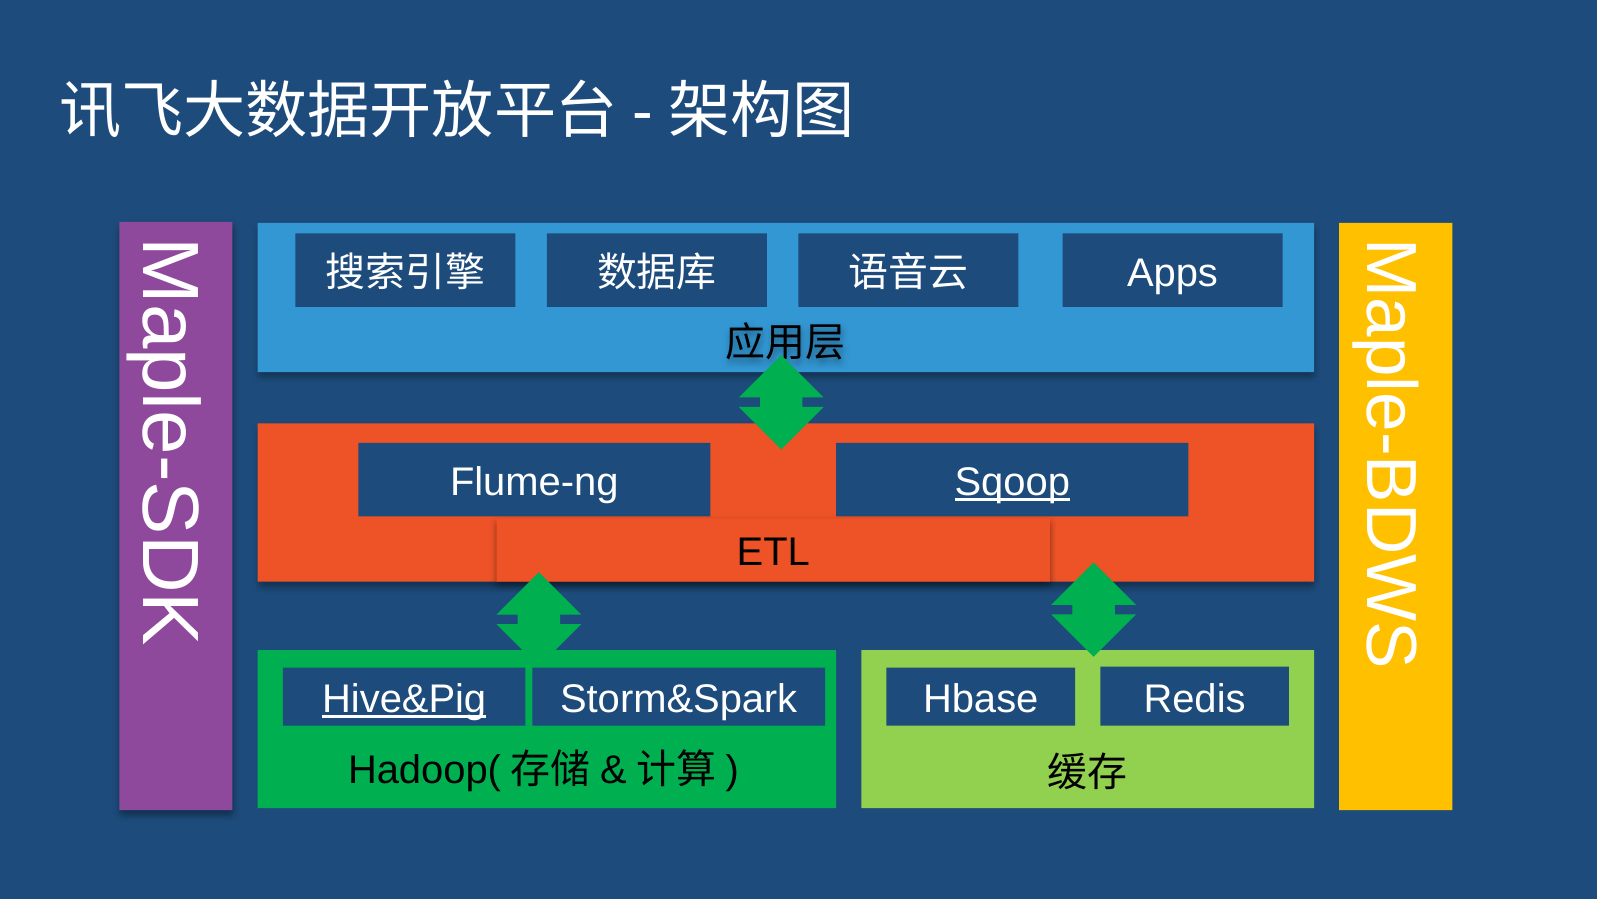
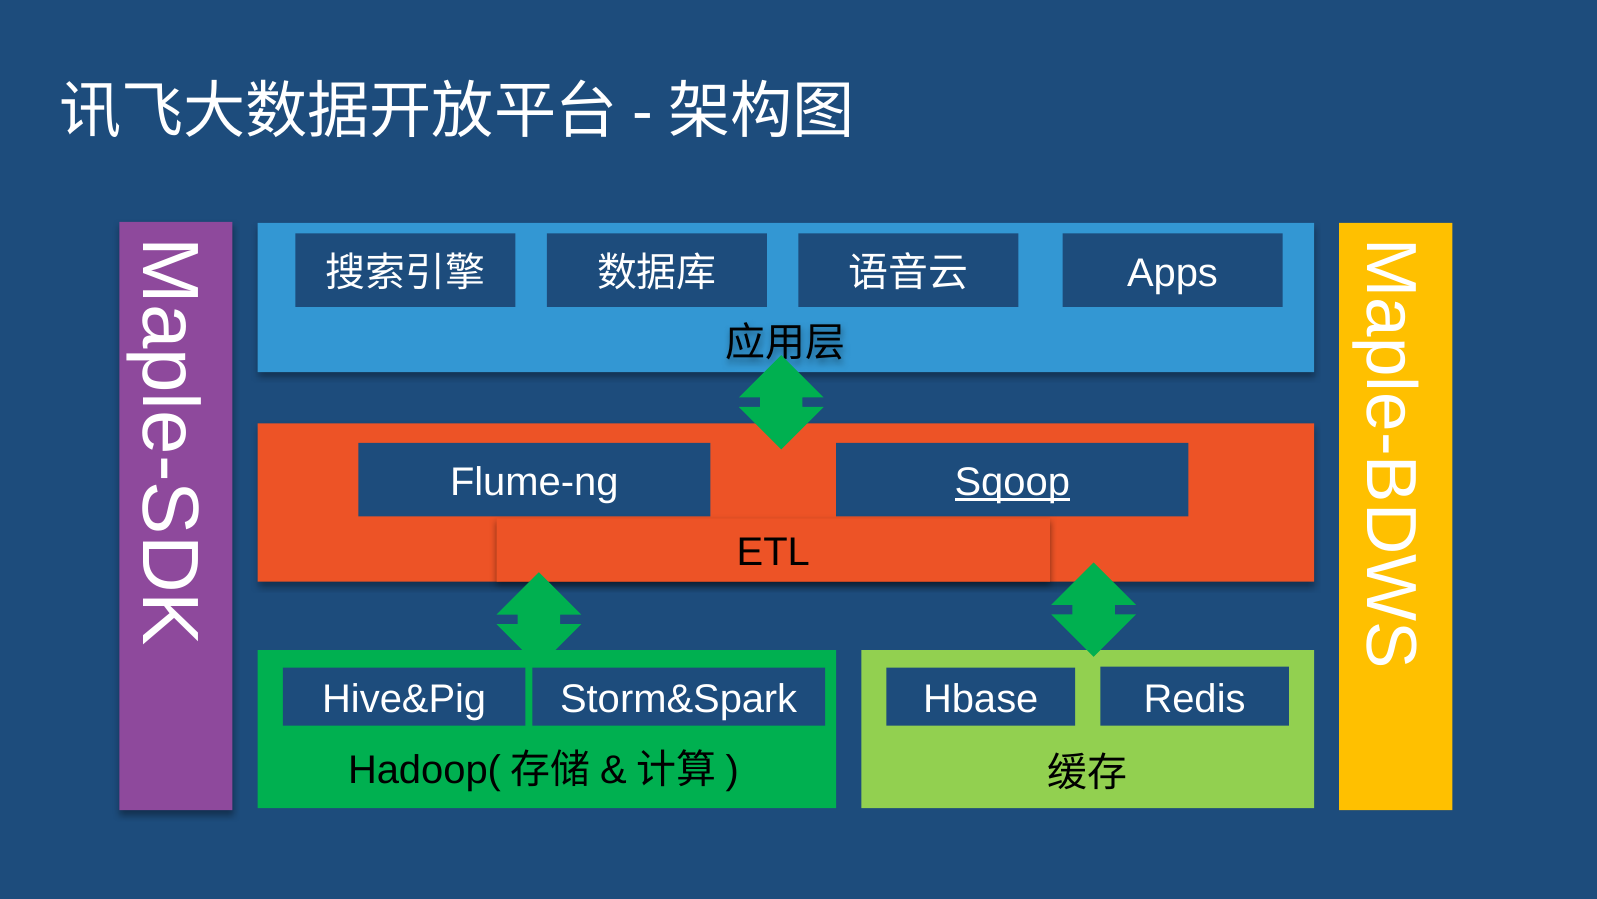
Hive&Pig underline: present -> none (404, 699)
